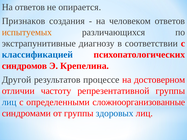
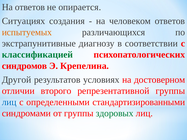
Признаков: Признаков -> Ситуациях (24, 21)
классификацией colour: blue -> green (37, 55)
процессе: процессе -> условиях (101, 80)
частоту: частоту -> второго (56, 91)
сложноорганизованные: сложноорганизованные -> стандартизированными (139, 102)
здоровых colour: blue -> green (115, 113)
